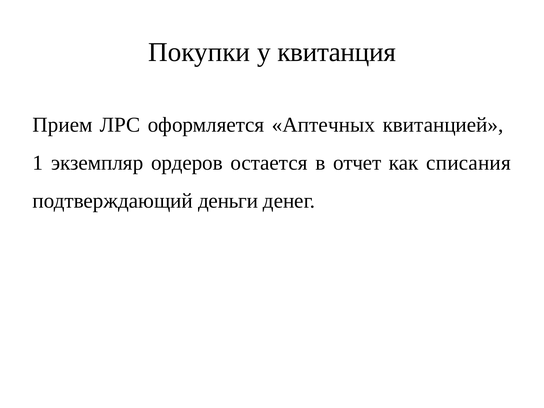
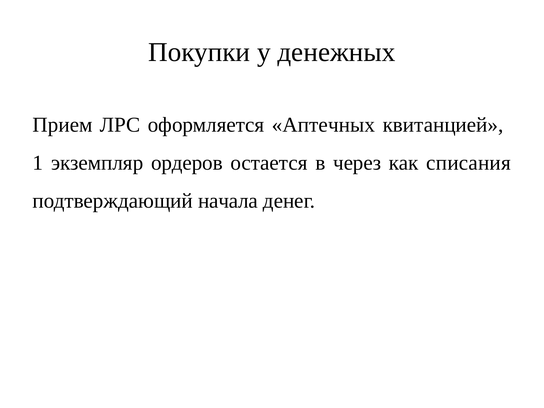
квитанция: квитанция -> денежных (336, 52)
отчет: отчет -> через (357, 163)
деньги: деньги -> начала (228, 201)
